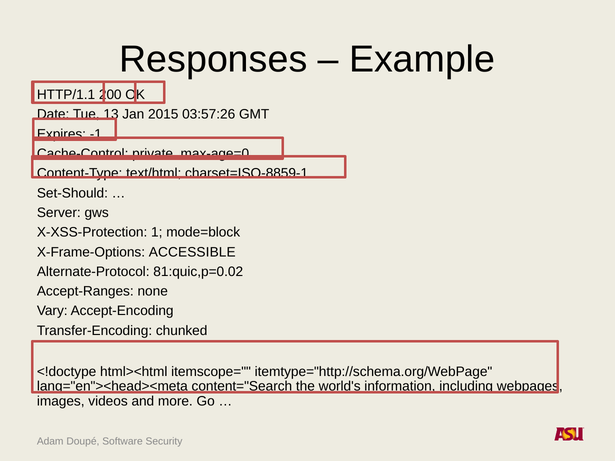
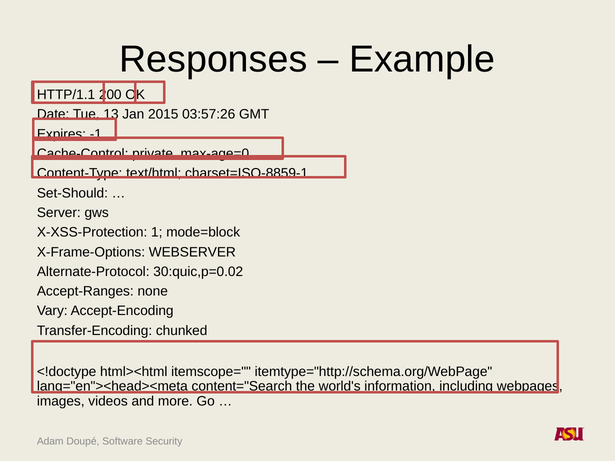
ACCESSIBLE: ACCESSIBLE -> WEBSERVER (192, 252)
81:quic,p=0.02: 81:quic,p=0.02 -> 30:quic,p=0.02 (198, 272)
